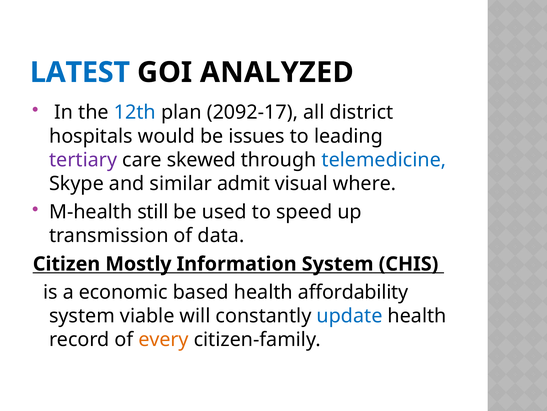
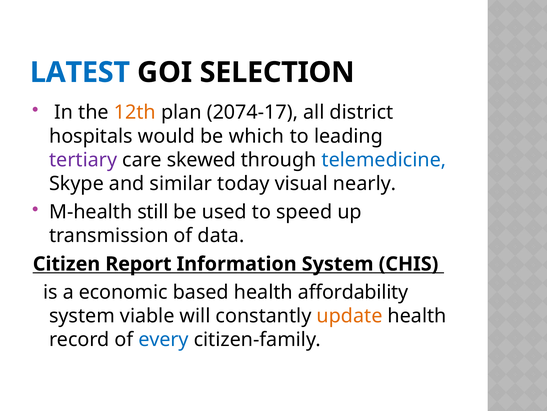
ANALYZED: ANALYZED -> SELECTION (277, 72)
12th colour: blue -> orange (135, 112)
2092-17: 2092-17 -> 2074-17 (252, 112)
issues: issues -> which (256, 136)
admit: admit -> today (243, 183)
where: where -> nearly (365, 183)
Mostly: Mostly -> Report (138, 264)
update colour: blue -> orange (350, 315)
every colour: orange -> blue (163, 339)
